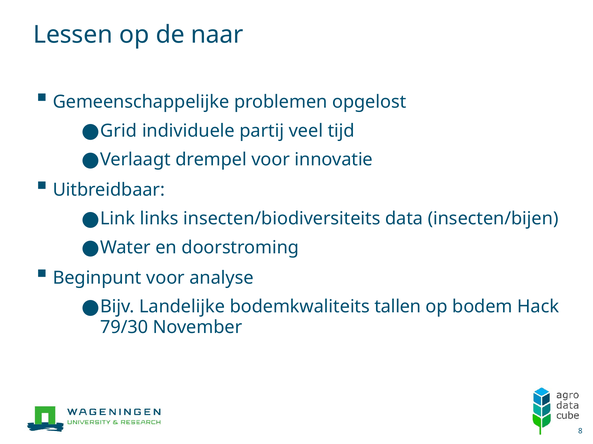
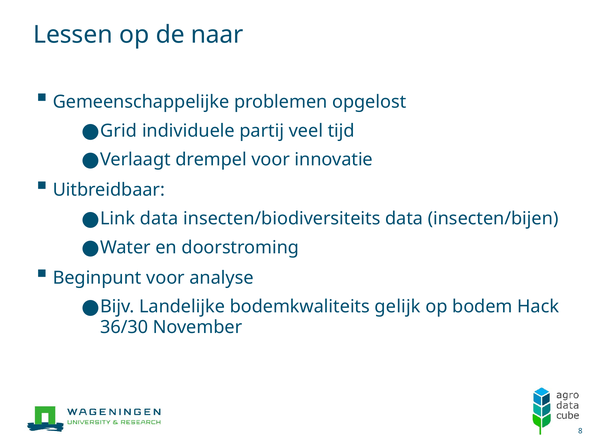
Link links: links -> data (159, 219)
tallen: tallen -> gelijk (398, 307)
79/30: 79/30 -> 36/30 (124, 328)
